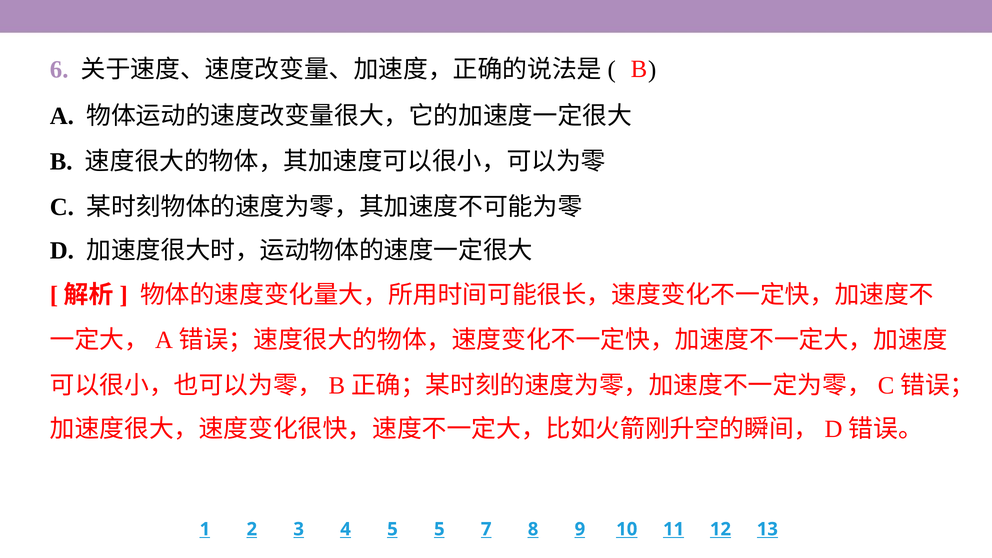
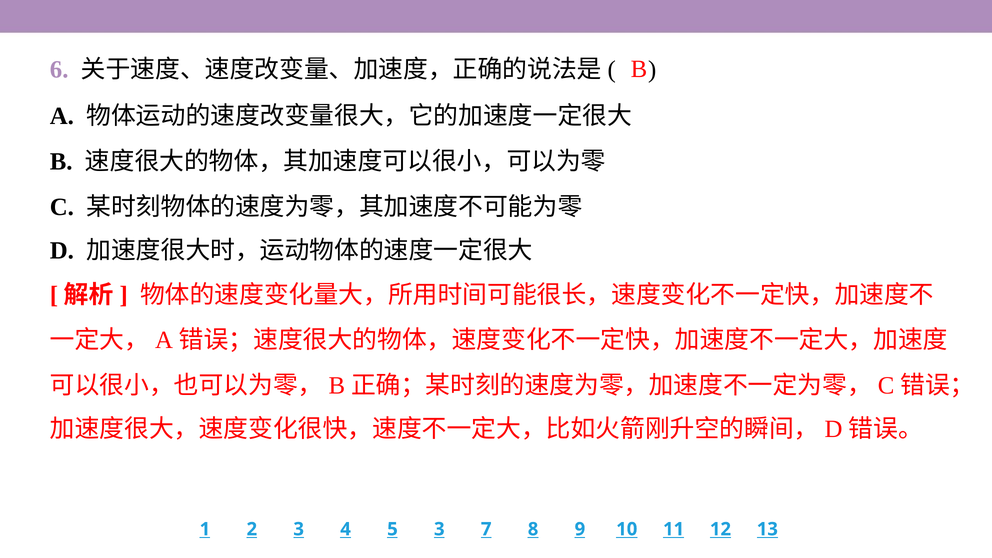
5: 5 -> 3 (439, 529)
